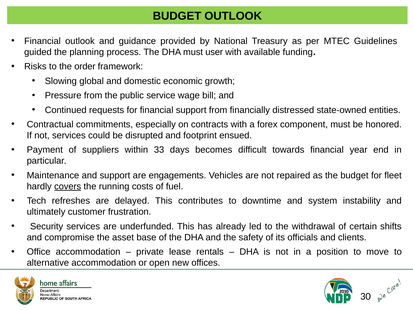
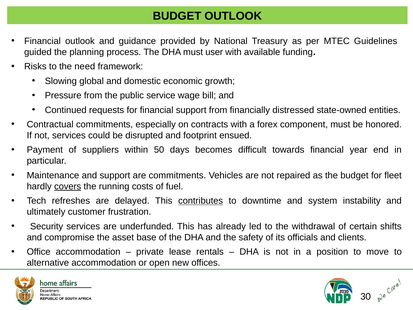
order: order -> need (85, 67)
33: 33 -> 50 (159, 150)
are engagements: engagements -> commitments (177, 175)
contributes underline: none -> present (201, 201)
